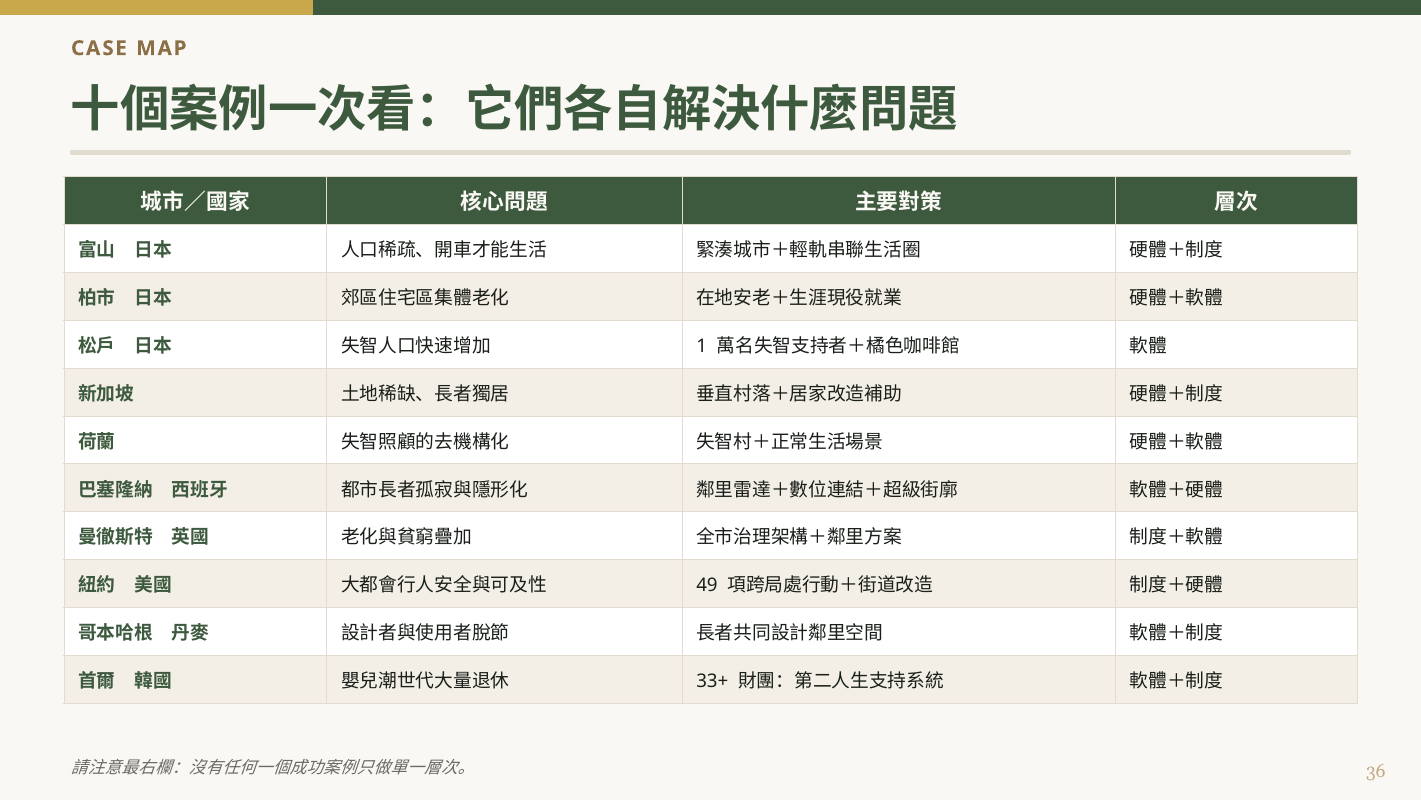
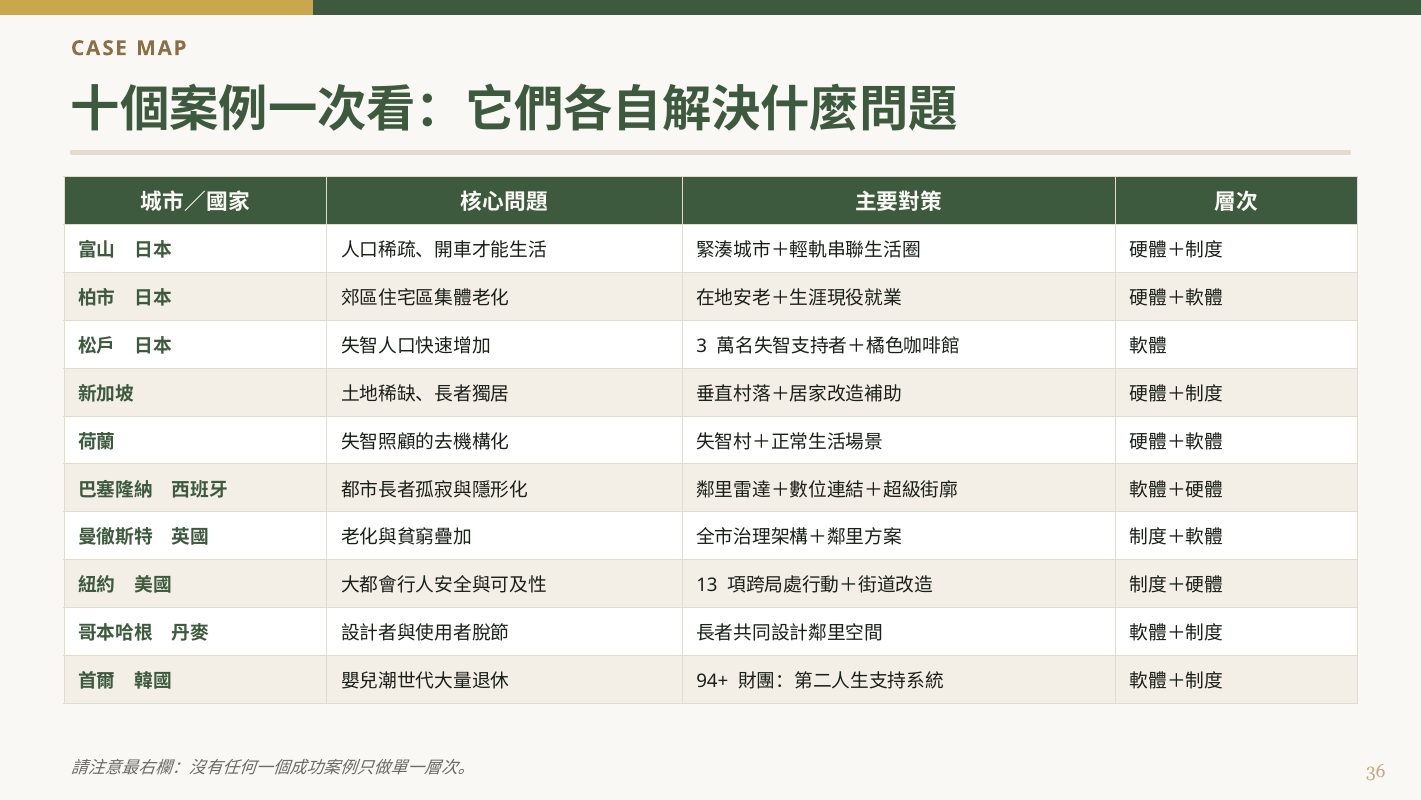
1: 1 -> 3 (702, 346)
49: 49 -> 13 (707, 585)
33+: 33+ -> 94+ (712, 681)
